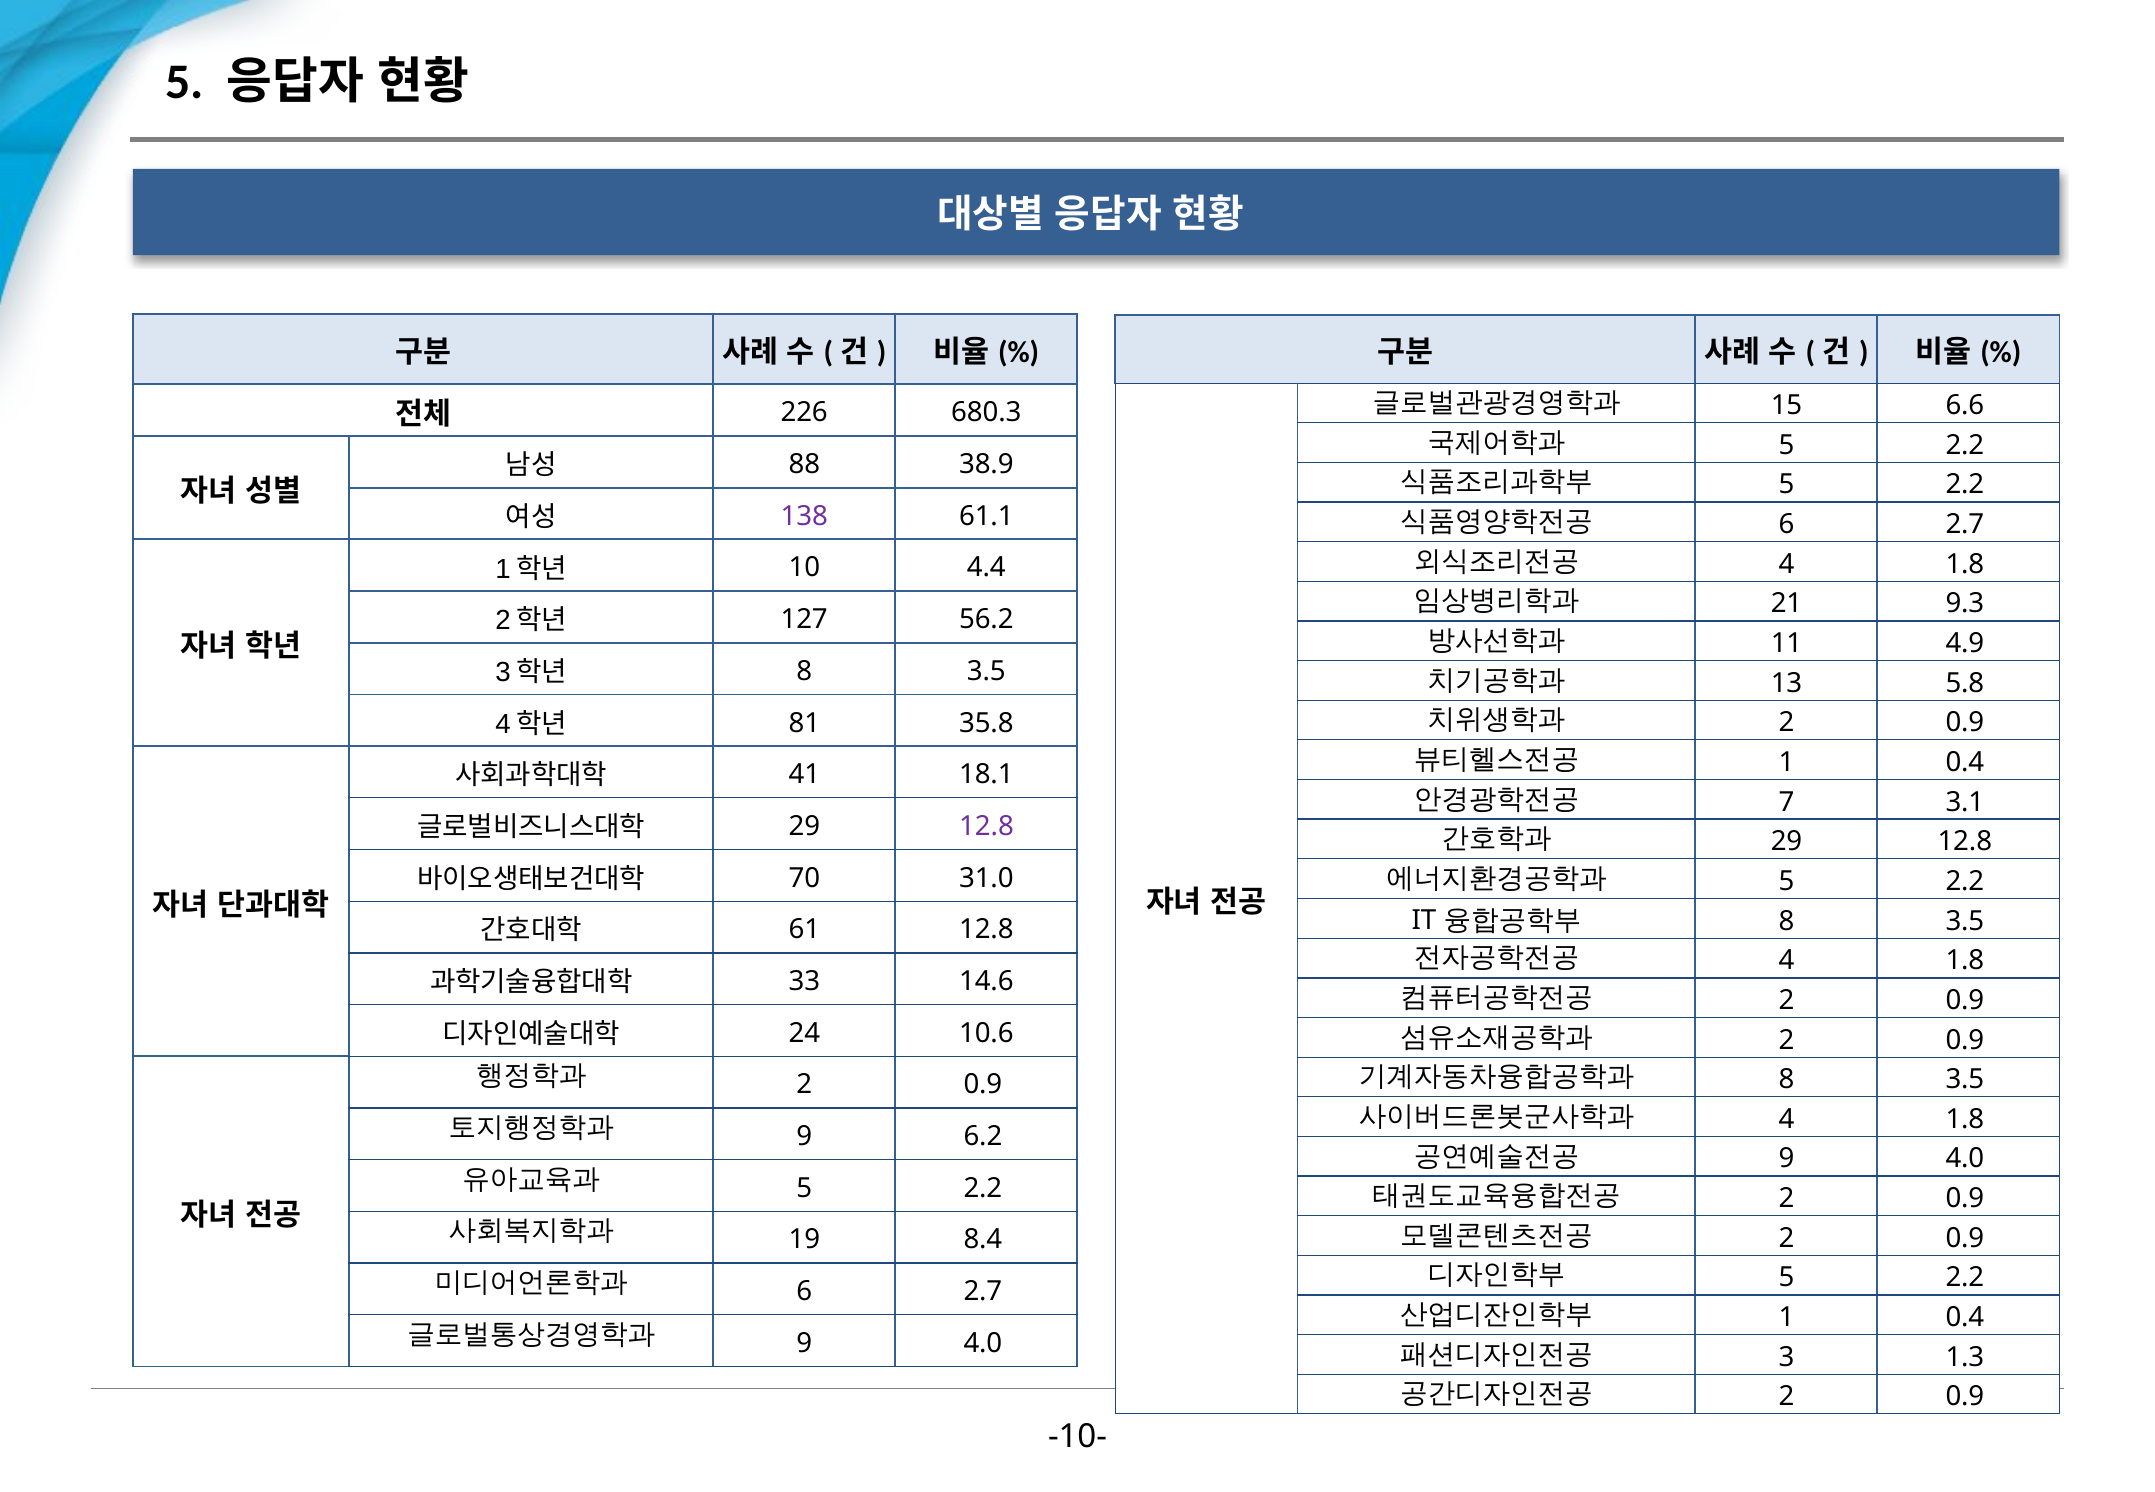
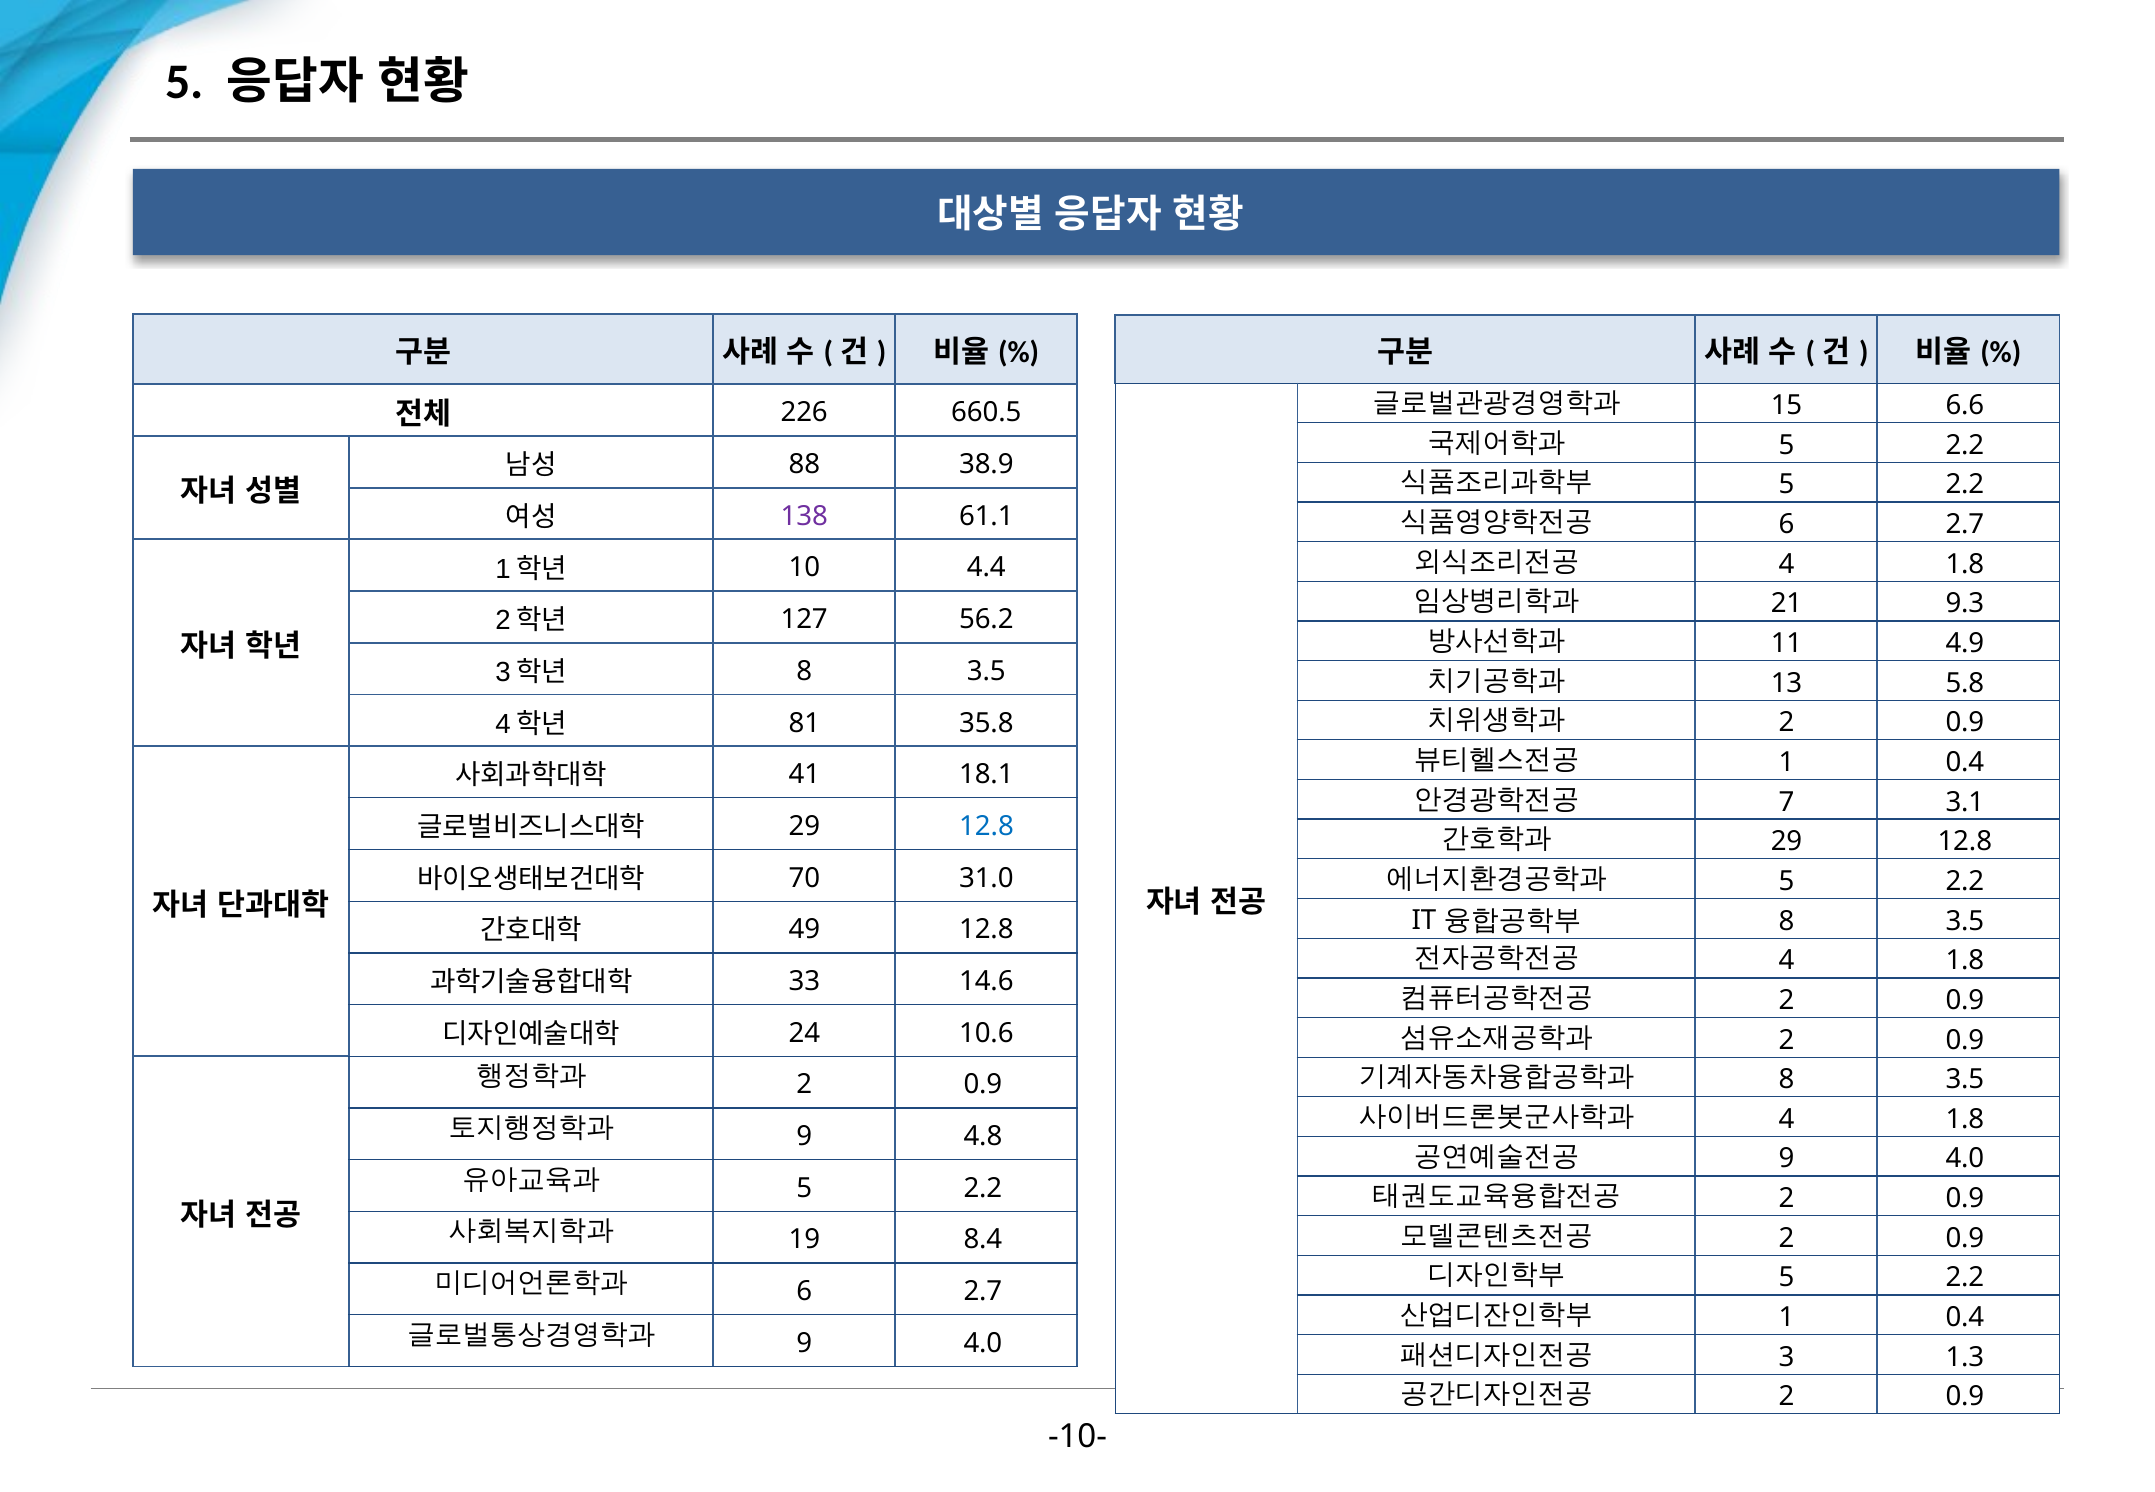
680.3: 680.3 -> 660.5 (986, 413)
12.8 colour: purple -> blue (987, 826)
61: 61 -> 49 (804, 930)
6.2: 6.2 -> 4.8 (983, 1136)
